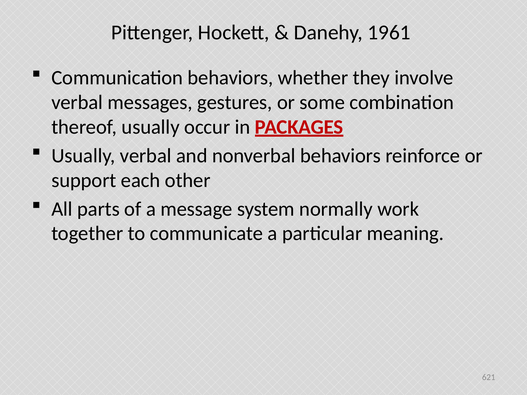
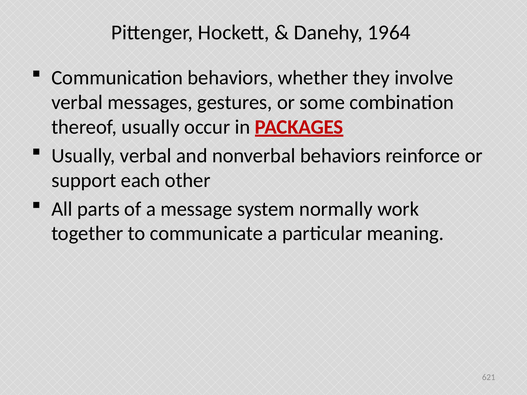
1961: 1961 -> 1964 (389, 33)
